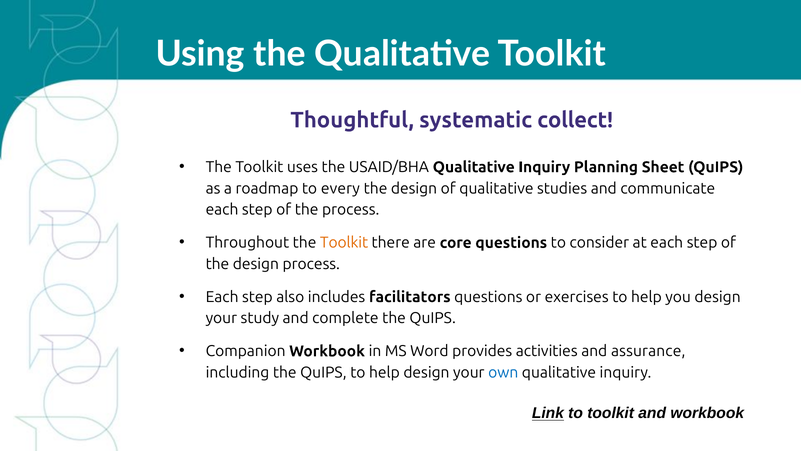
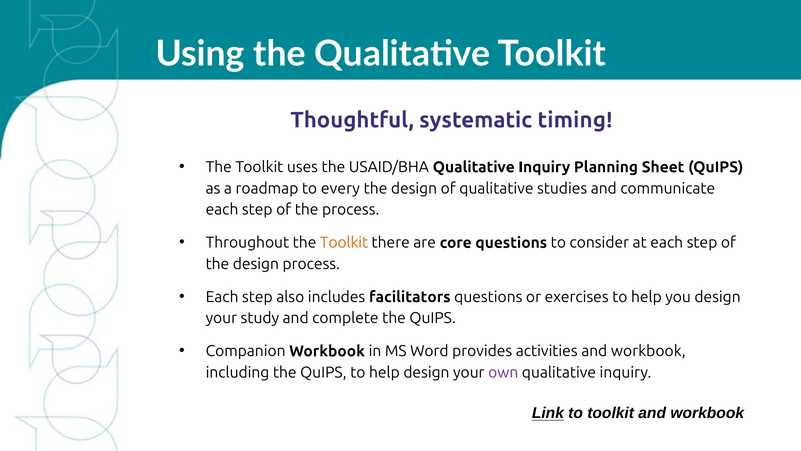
collect: collect -> timing (575, 120)
activities and assurance: assurance -> workbook (648, 351)
own colour: blue -> purple (503, 372)
